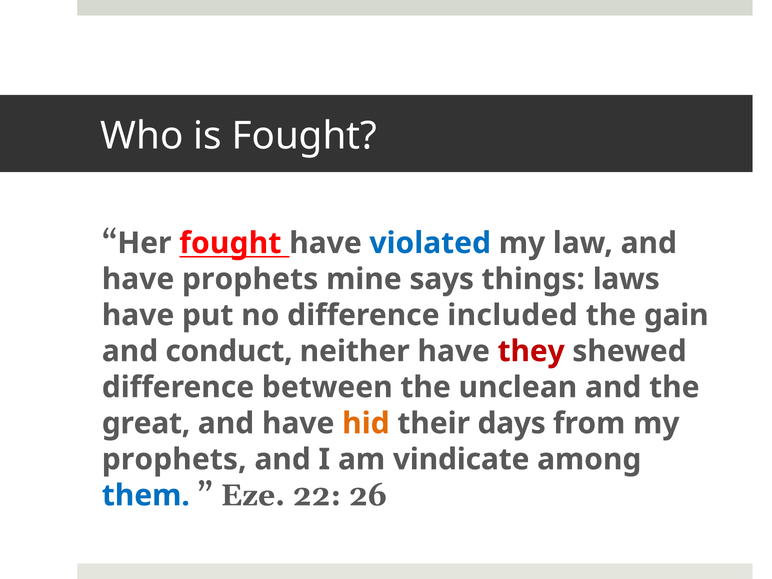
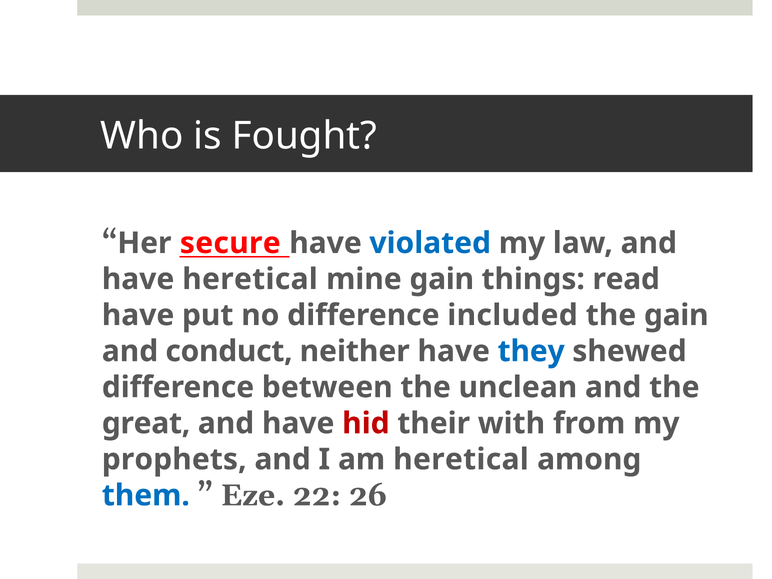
Her fought: fought -> secure (230, 243)
have prophets: prophets -> heretical (250, 279)
mine says: says -> gain (442, 279)
laws: laws -> read (626, 279)
they colour: red -> blue (531, 351)
hid colour: orange -> red (366, 423)
days: days -> with (511, 423)
am vindicate: vindicate -> heretical (461, 459)
